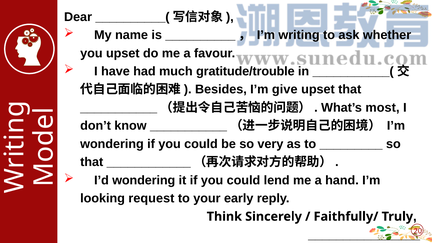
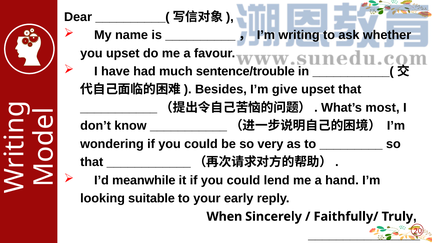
gratitude/trouble: gratitude/trouble -> sentence/trouble (245, 71)
I’d wondering: wondering -> meanwhile (144, 180)
request: request -> suitable (151, 198)
Think: Think -> When (224, 217)
